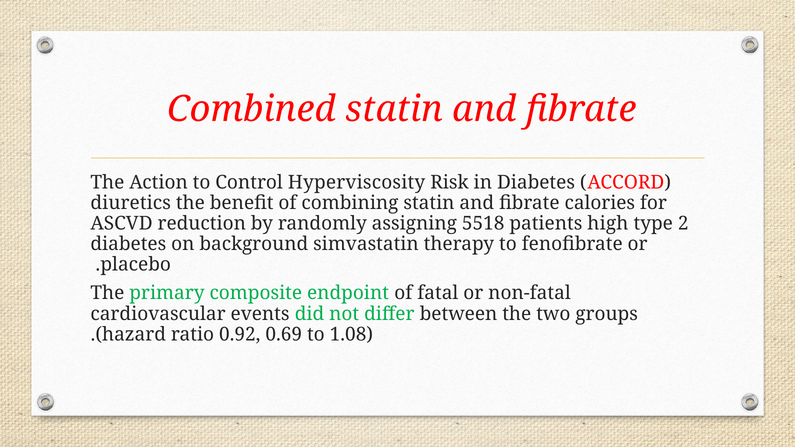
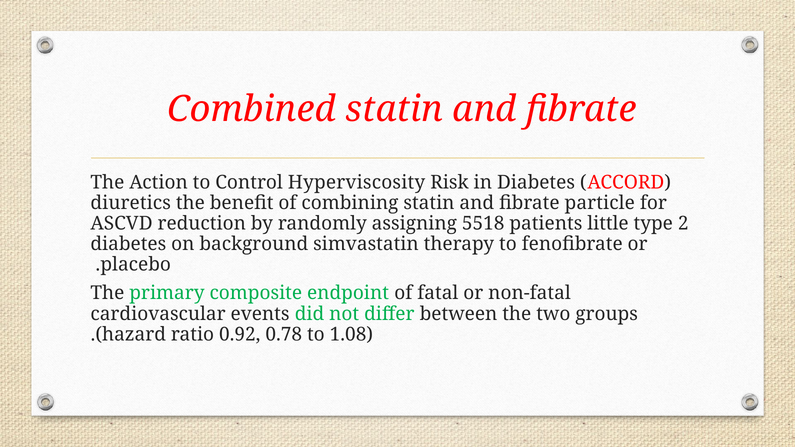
calories: calories -> particle (600, 203)
high: high -> little (608, 224)
0.69: 0.69 -> 0.78 (284, 334)
